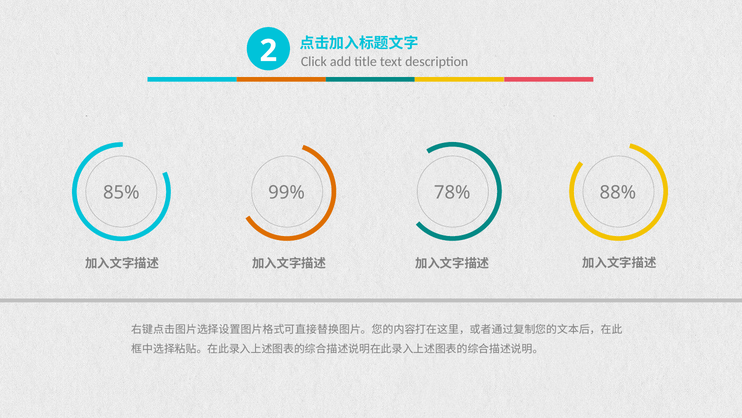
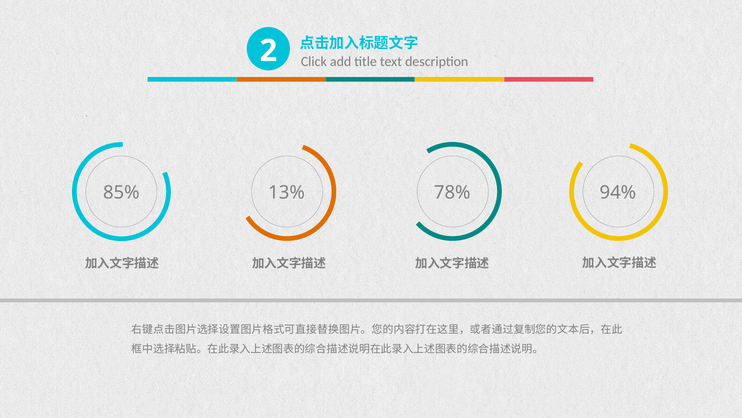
99%: 99% -> 13% (287, 192)
88%: 88% -> 94% (618, 192)
